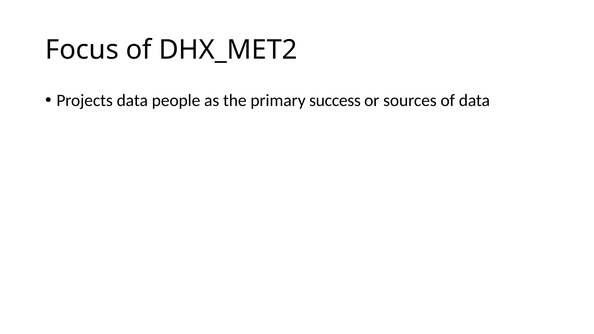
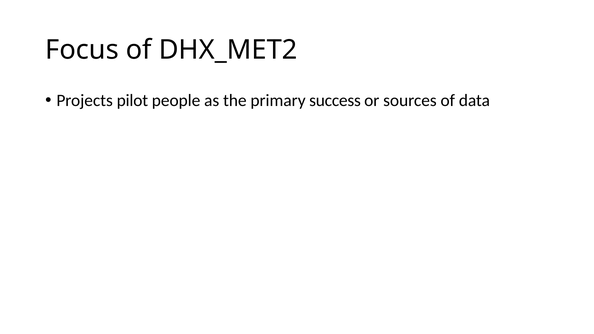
Projects data: data -> pilot (132, 100)
